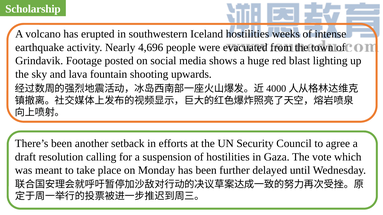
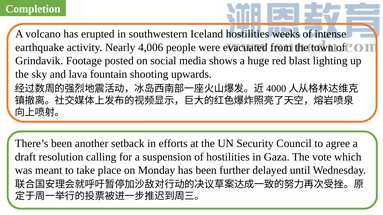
Scholarship: Scholarship -> Completion (33, 9)
4,696: 4,696 -> 4,006 (151, 47)
